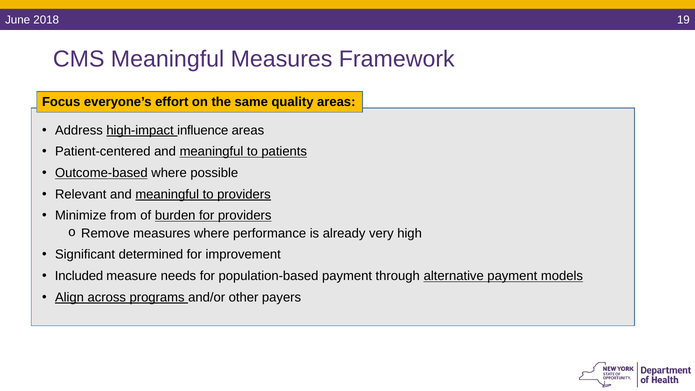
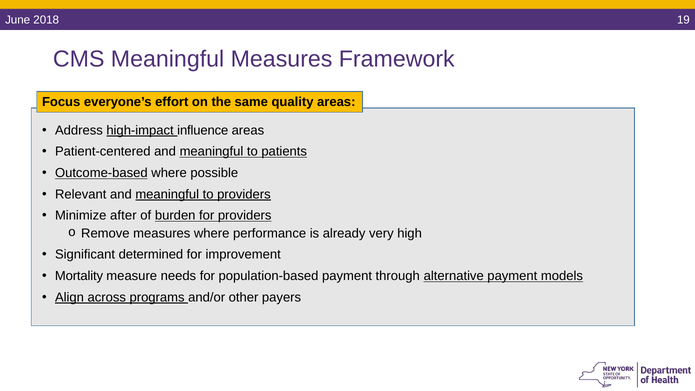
from: from -> after (123, 216)
Included: Included -> Mortality (79, 276)
